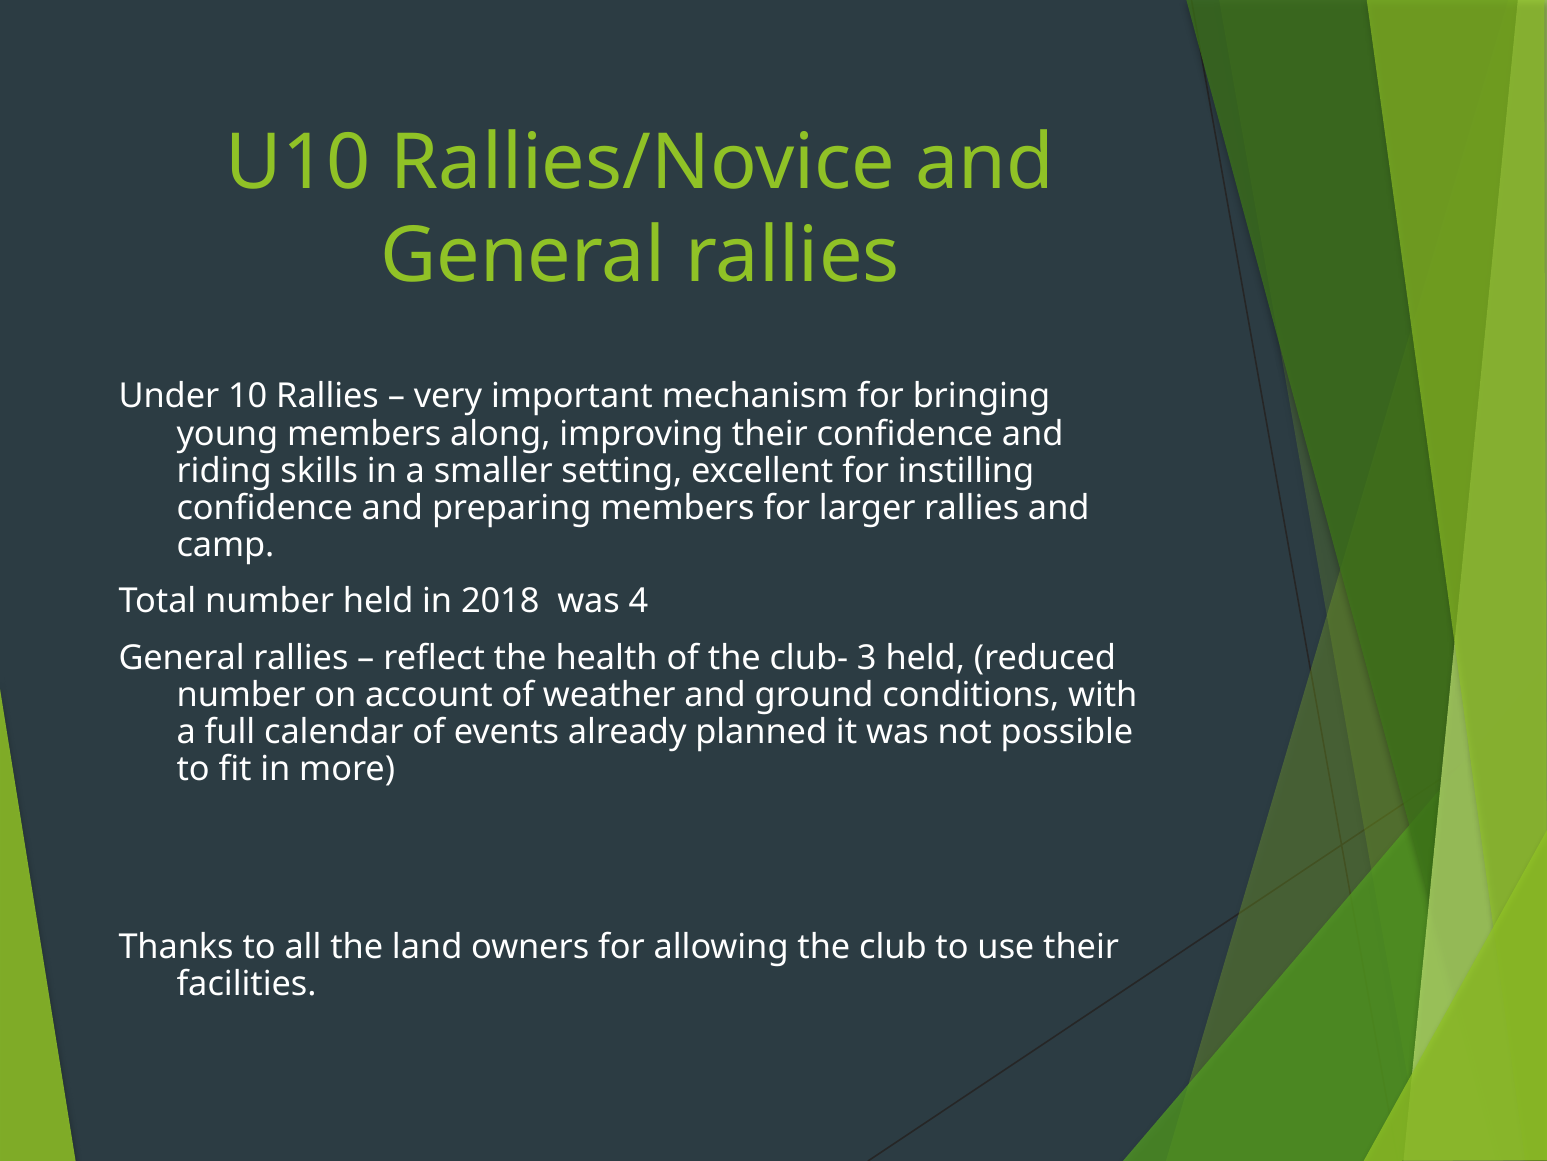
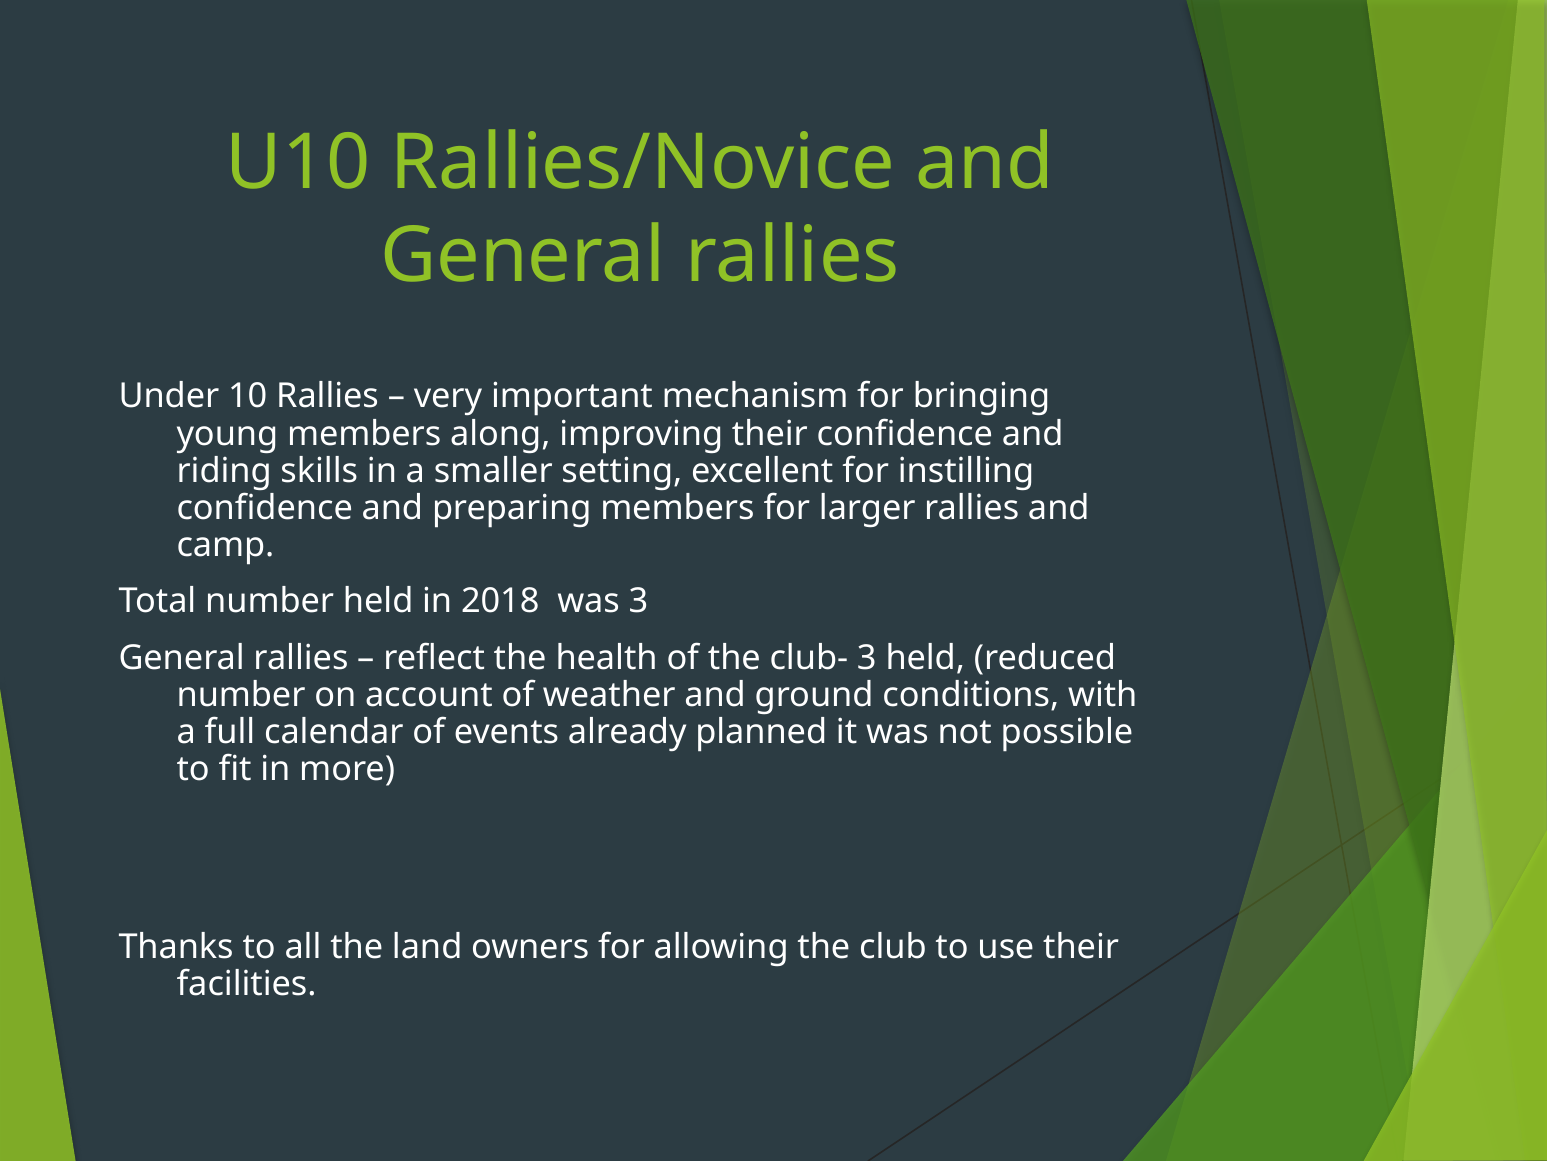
was 4: 4 -> 3 (638, 601)
